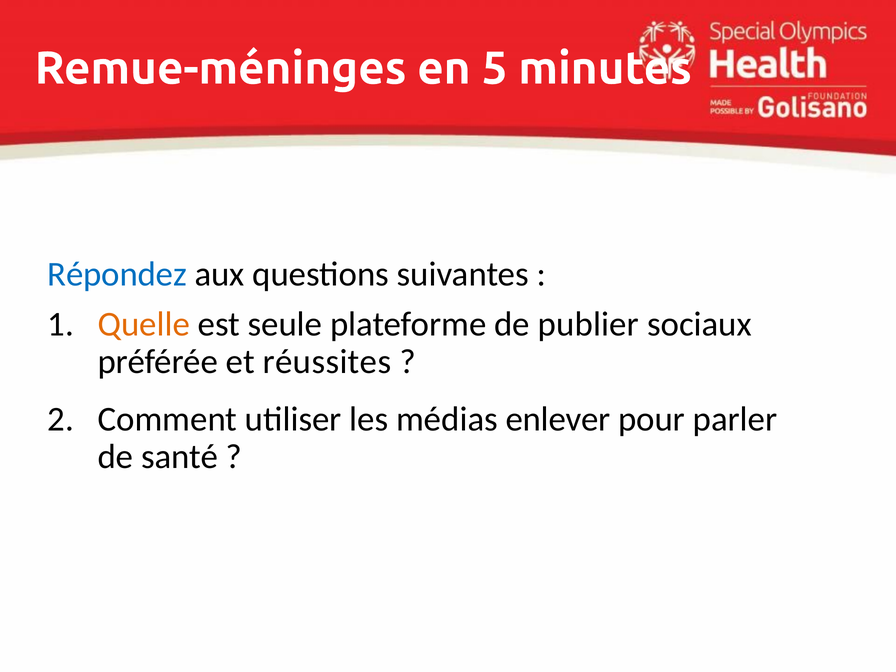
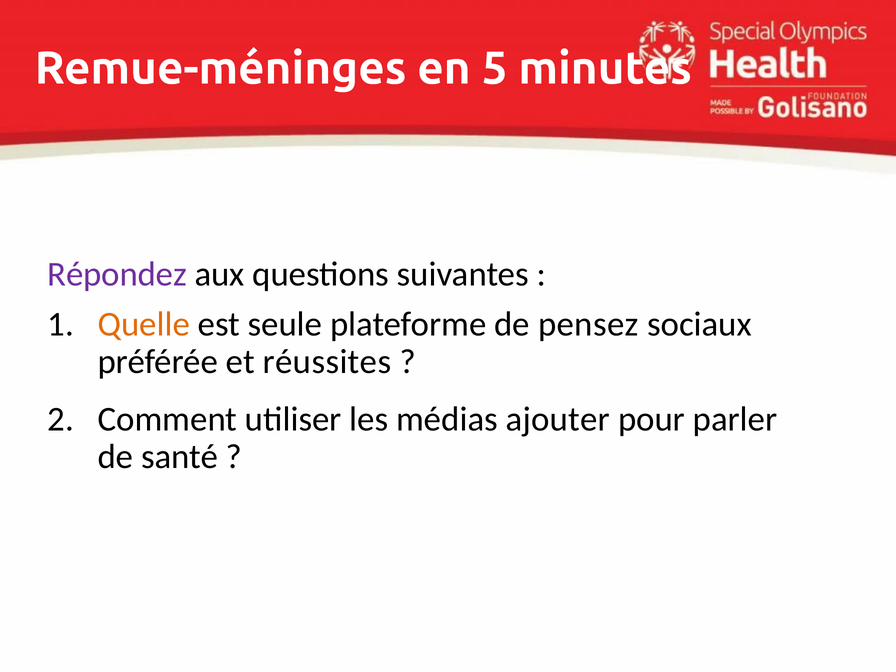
Répondez colour: blue -> purple (117, 274)
publier: publier -> pensez (588, 324)
enlever: enlever -> ajouter (558, 419)
